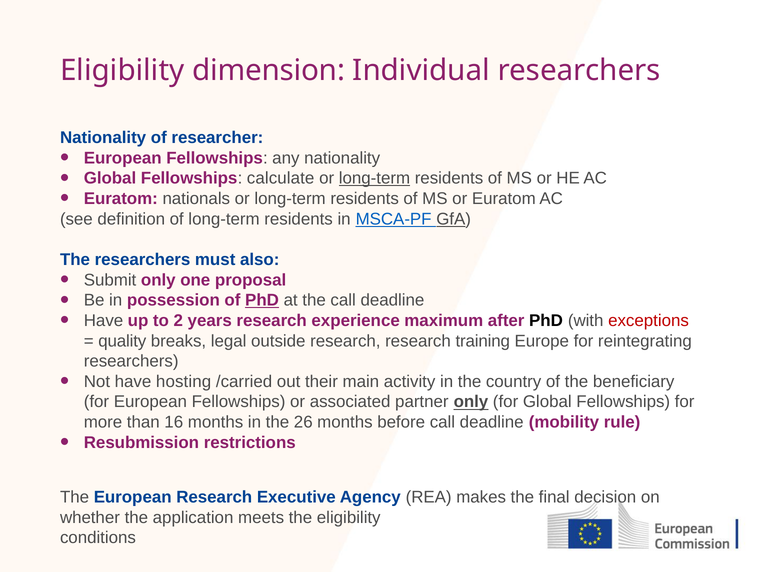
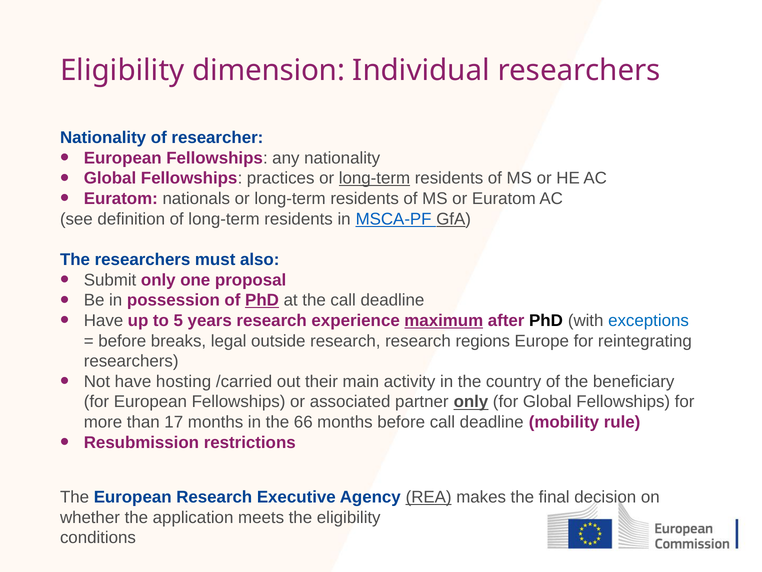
calculate: calculate -> practices (281, 178)
2: 2 -> 5 (178, 320)
maximum underline: none -> present (444, 320)
exceptions colour: red -> blue (649, 320)
quality: quality -> before (122, 341)
training: training -> regions (483, 341)
16: 16 -> 17 (174, 422)
26: 26 -> 66 (303, 422)
REA underline: none -> present (429, 497)
